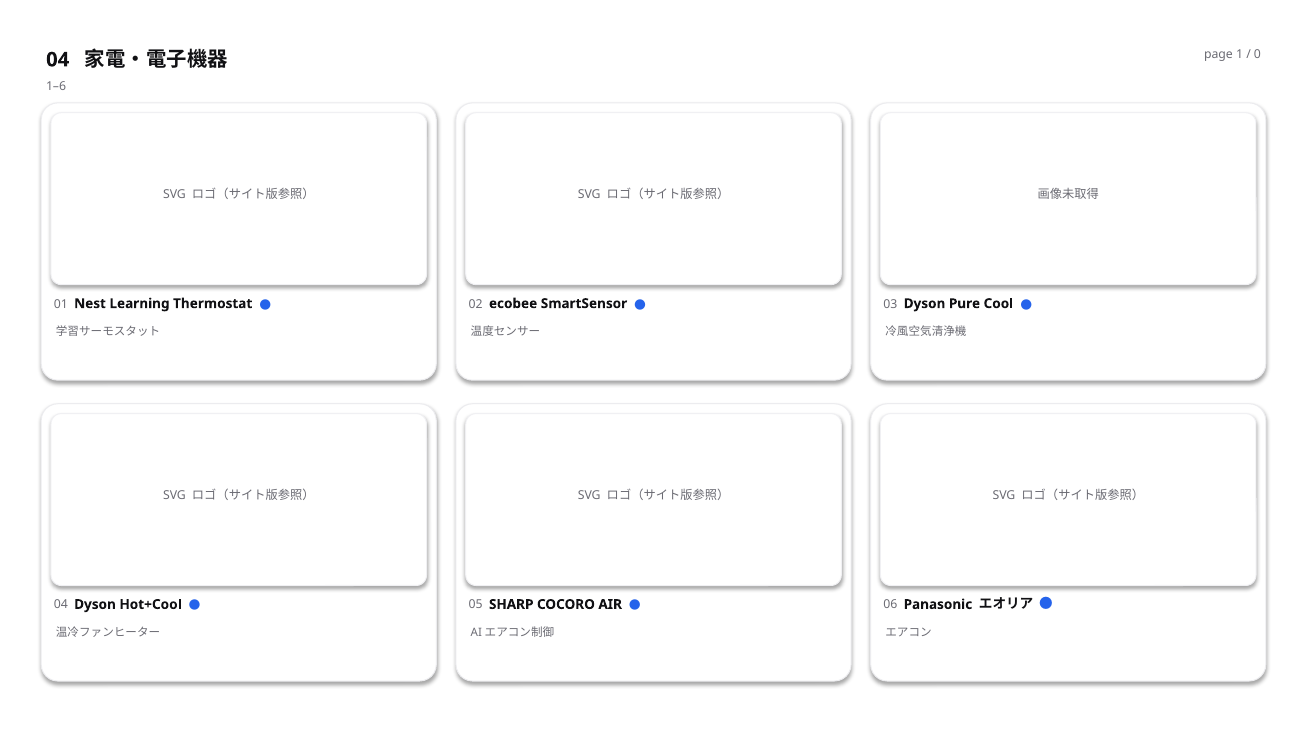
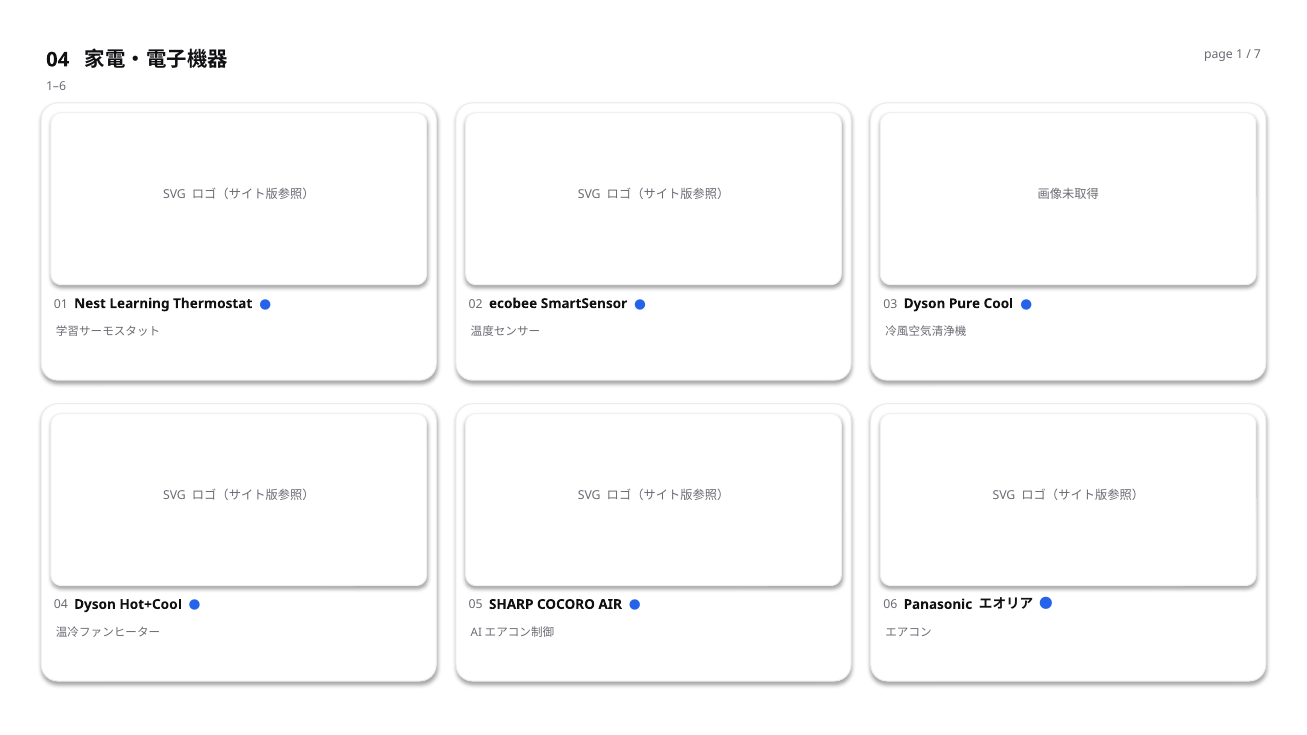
0: 0 -> 7 (1257, 54)
